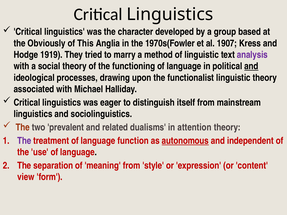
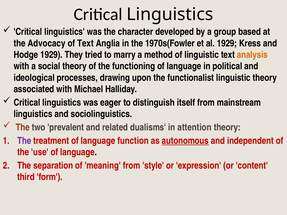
Obviously: Obviously -> Advocacy (46, 43)
of This: This -> Text (85, 43)
al 1907: 1907 -> 1929 (227, 43)
Hodge 1919: 1919 -> 1929 (51, 55)
analysis colour: purple -> orange (252, 55)
and underline: present -> none (251, 66)
view: view -> third (26, 177)
